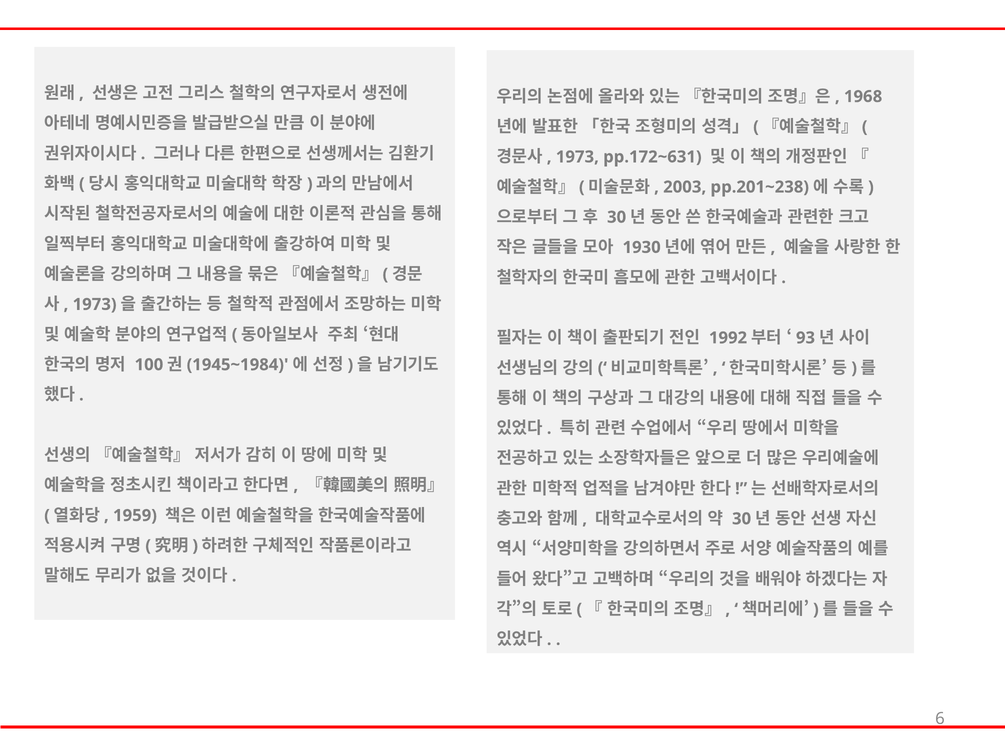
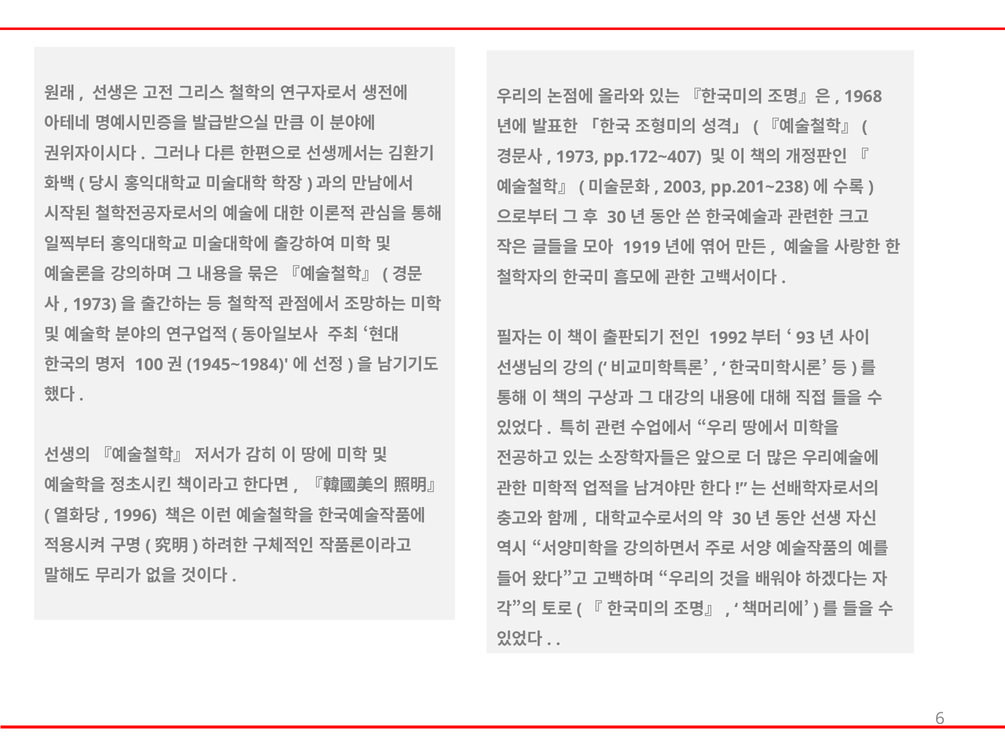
pp.172~631: pp.172~631 -> pp.172~407 (652, 157)
1930: 1930 -> 1919 (642, 247)
1959: 1959 -> 1996 (135, 515)
